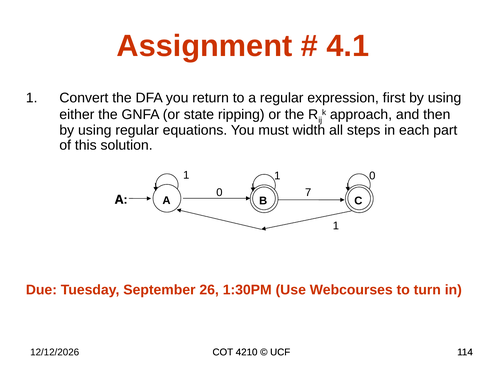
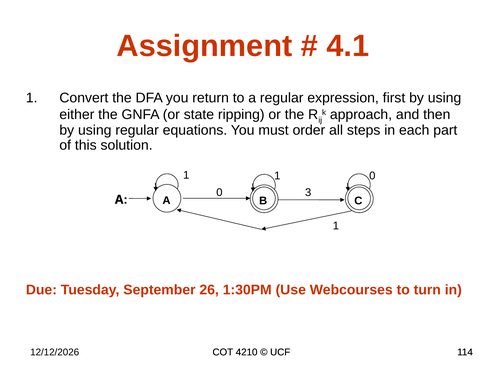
width: width -> order (309, 130)
7: 7 -> 3 (308, 193)
